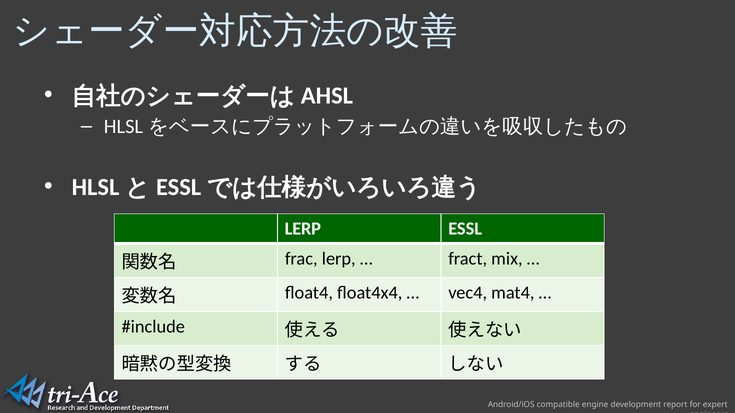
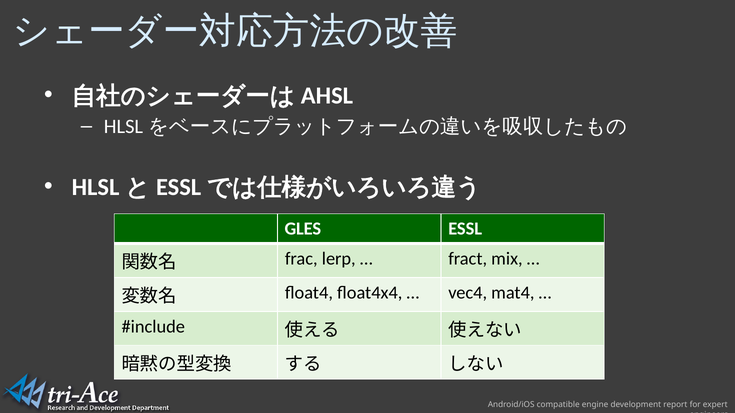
LERP: LERP -> GLES (303, 229)
